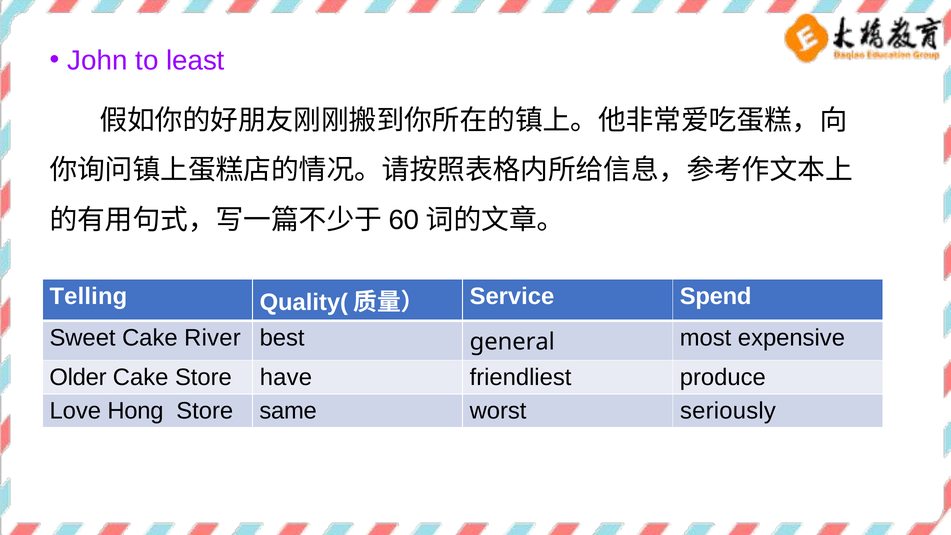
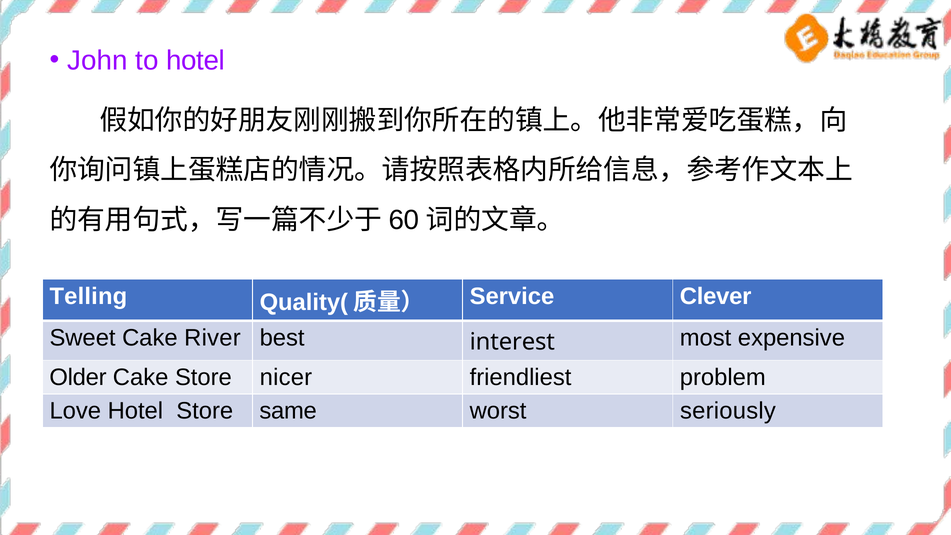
to least: least -> hotel (196, 61)
Spend: Spend -> Clever (716, 296)
general: general -> interest (512, 342)
have: have -> nicer (286, 377)
produce: produce -> problem (723, 377)
Love Hong: Hong -> Hotel (135, 411)
